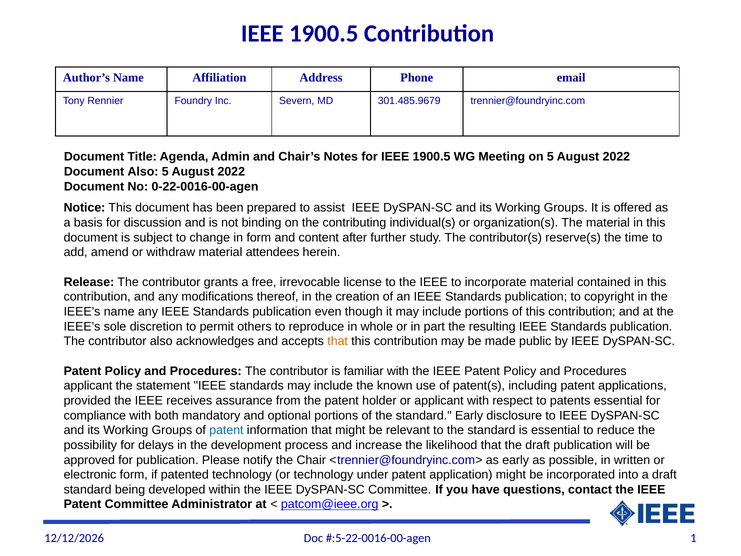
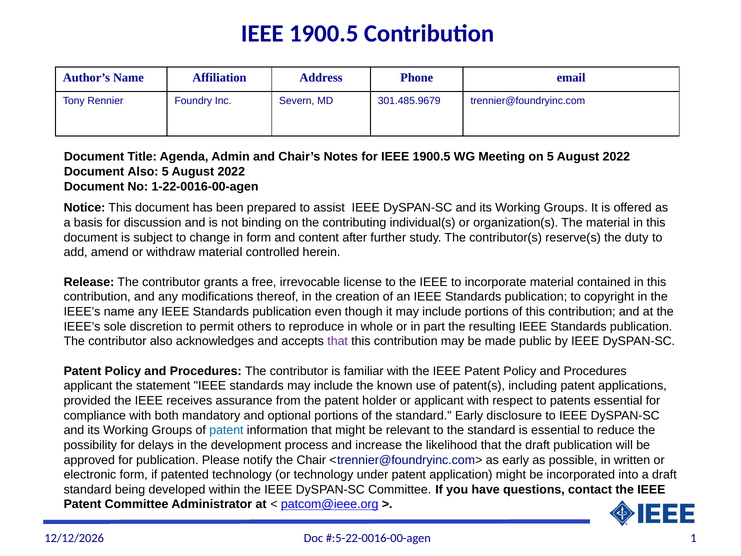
0-22-0016-00-agen: 0-22-0016-00-agen -> 1-22-0016-00-agen (205, 186)
time: time -> duty (637, 237)
attendees: attendees -> controlled (273, 252)
that colour: orange -> purple (338, 341)
